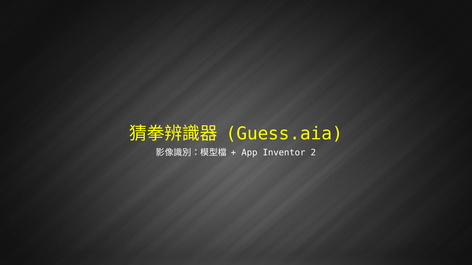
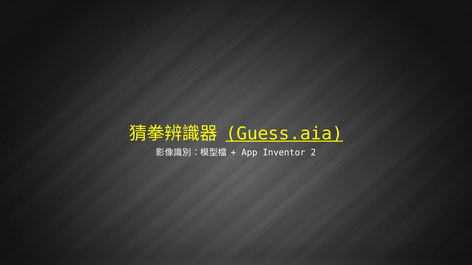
Guess.aia underline: none -> present (284, 134)
